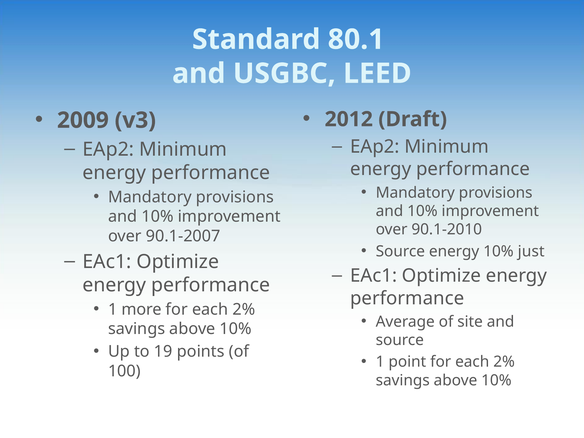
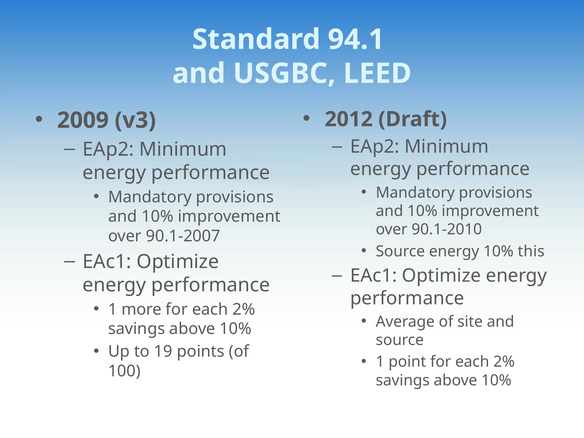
80.1: 80.1 -> 94.1 (356, 39)
just: just -> this (531, 251)
